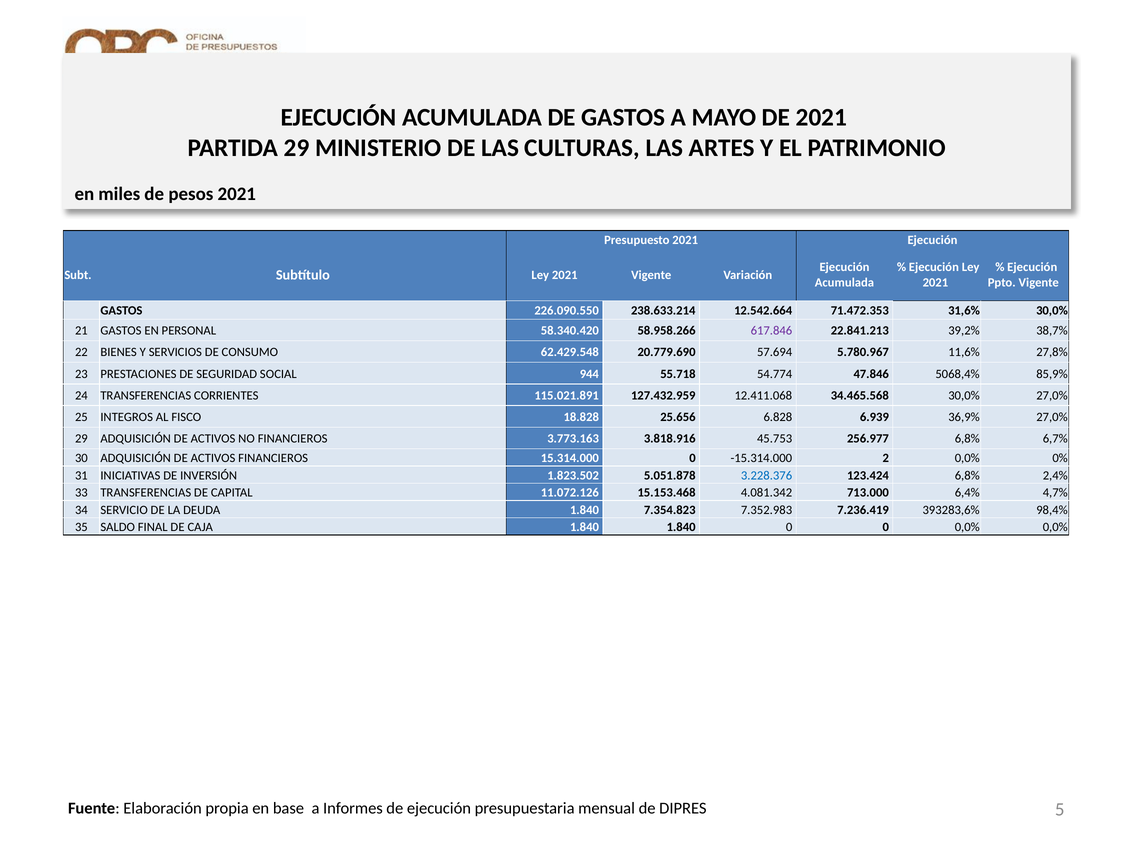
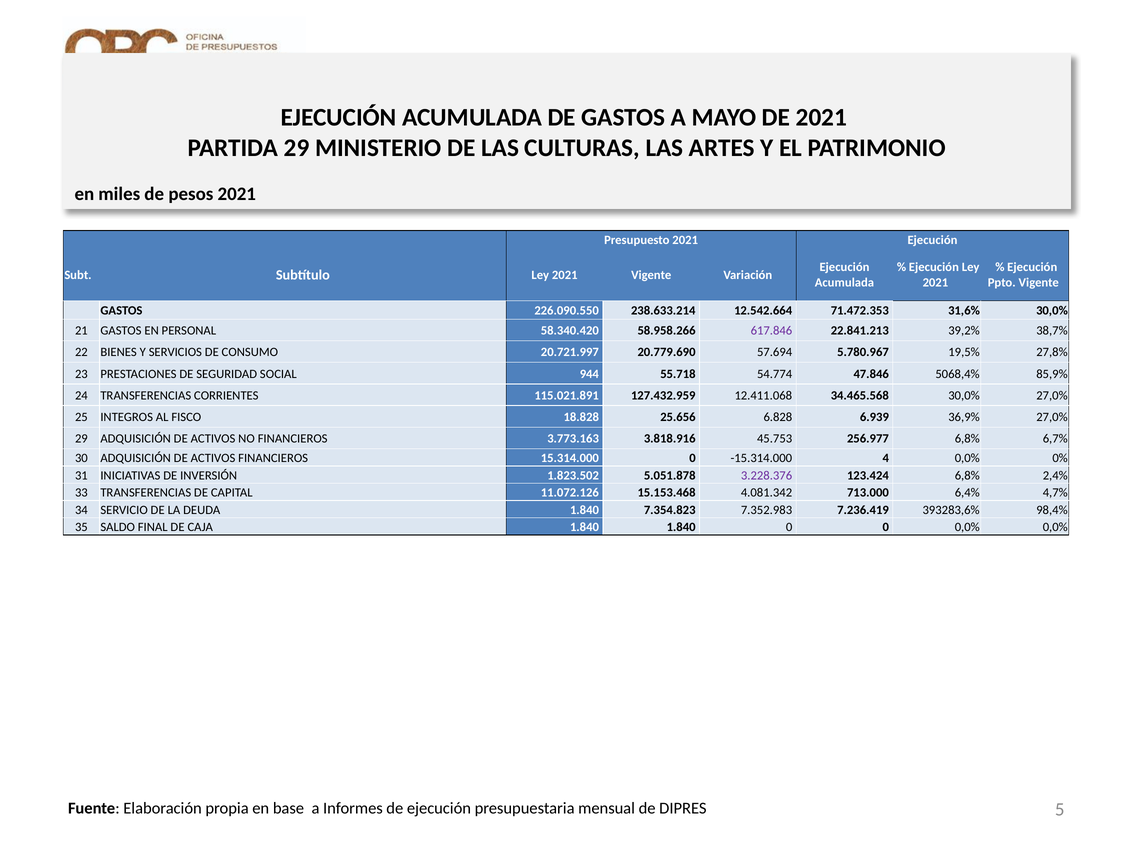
62.429.548: 62.429.548 -> 20.721.997 (570, 352)
11,6%: 11,6% -> 19,5% (964, 352)
2: 2 -> 4 (886, 458)
3.228.376 colour: blue -> purple (767, 475)
